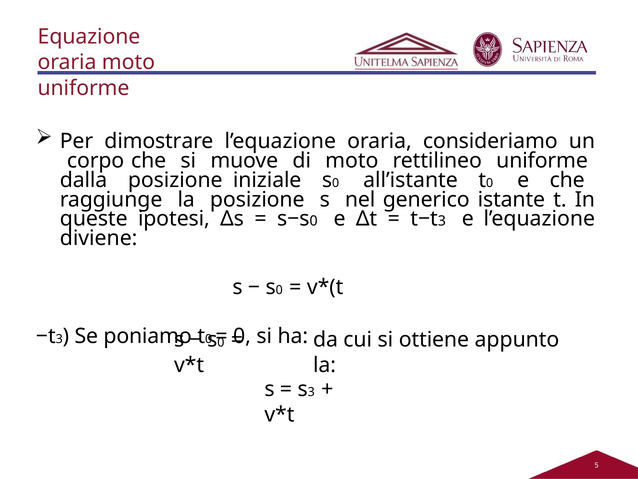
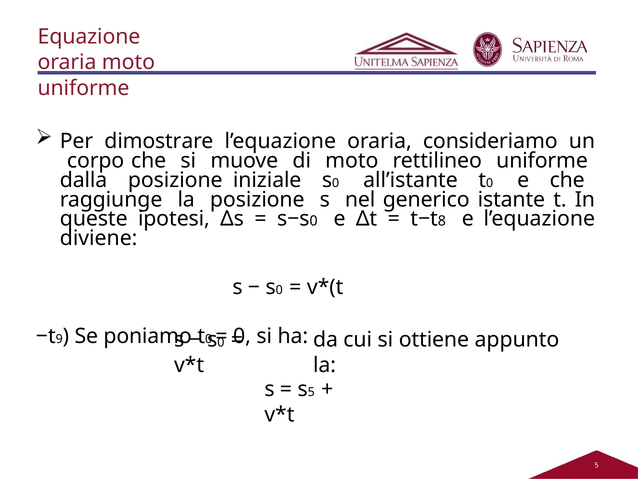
3: 3 -> 8 (442, 221)
3: 3 -> 9 (59, 339)
s 3: 3 -> 5 (311, 392)
